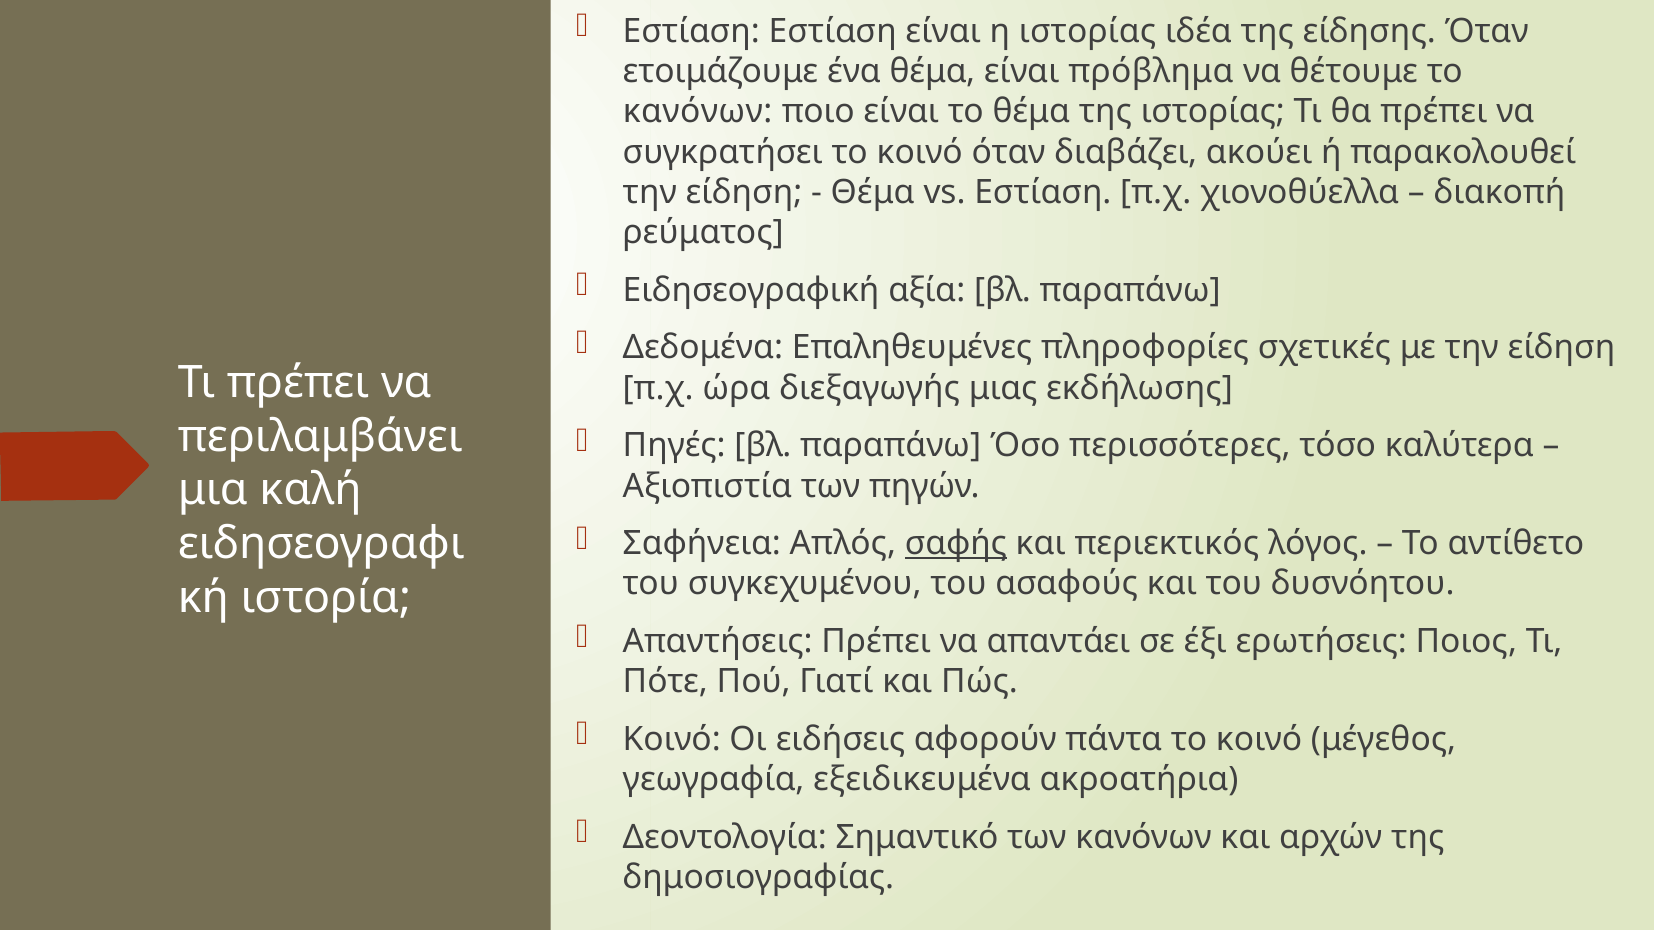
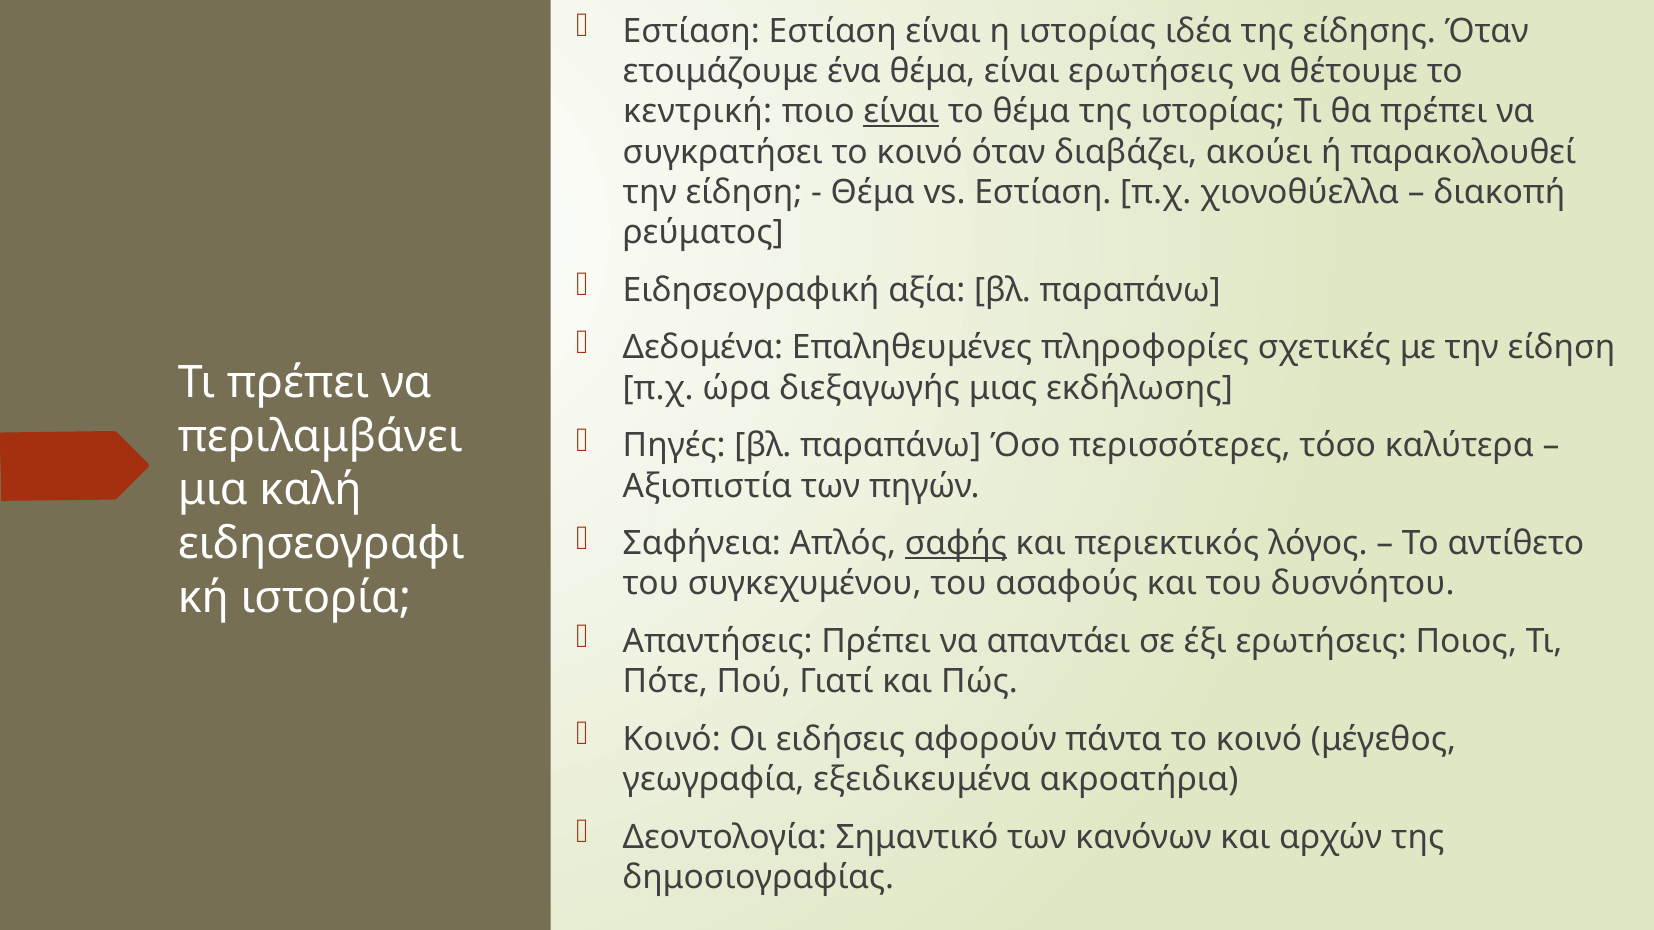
είναι πρόβλημα: πρόβλημα -> ερωτήσεις (1151, 71)
κανόνων: κανόνων -> κεντρική (698, 112)
είναι underline: none -> present (901, 112)
